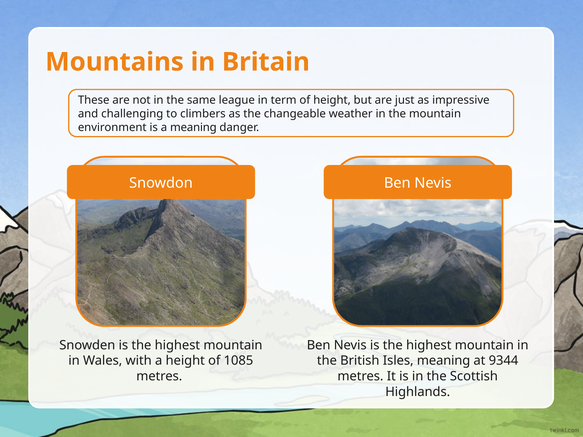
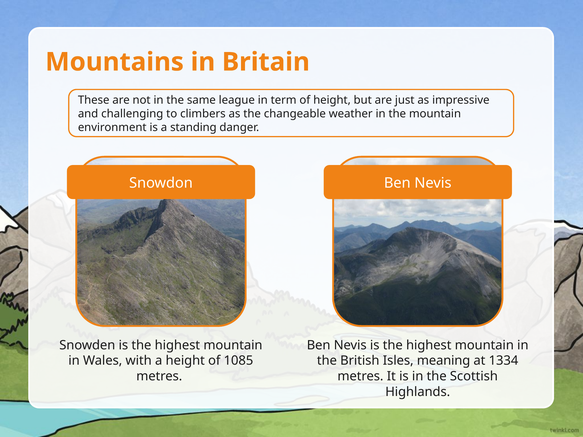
a meaning: meaning -> standing (193, 128)
9344: 9344 -> 1334 (503, 361)
